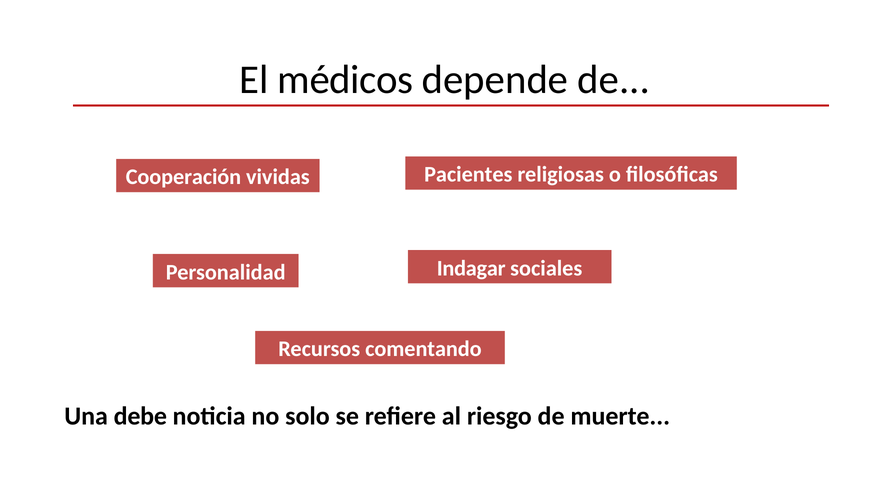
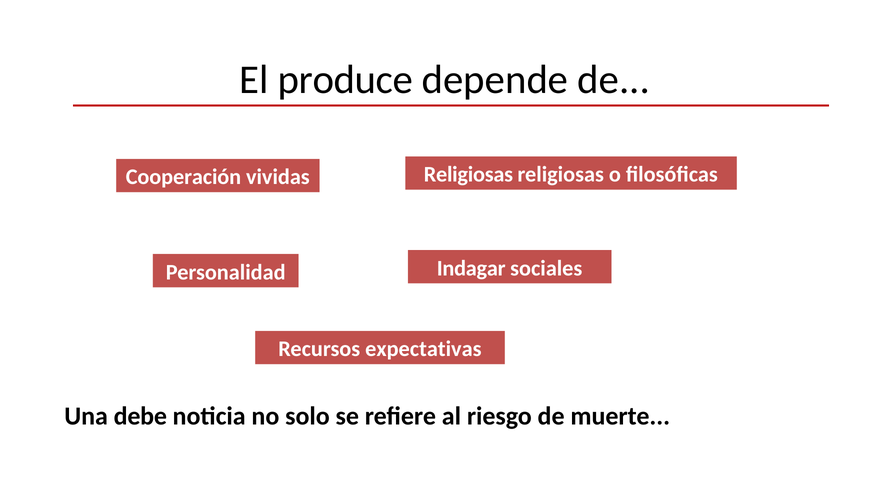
médicos: médicos -> produce (345, 80)
Pacientes: Pacientes -> Religiosas (468, 175)
comentando: comentando -> expectativas (423, 349)
